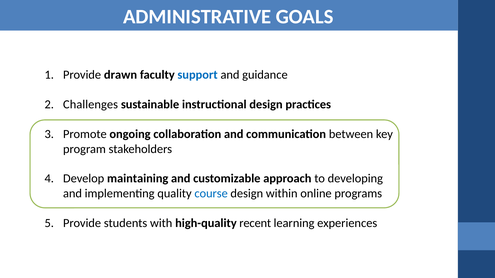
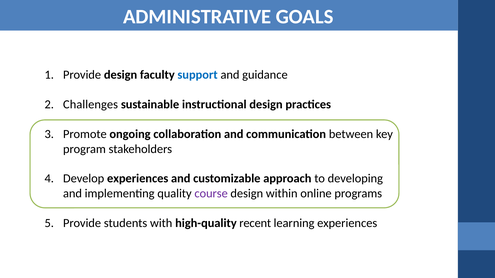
Provide drawn: drawn -> design (121, 75)
Develop maintaining: maintaining -> experiences (138, 179)
course colour: blue -> purple (211, 194)
